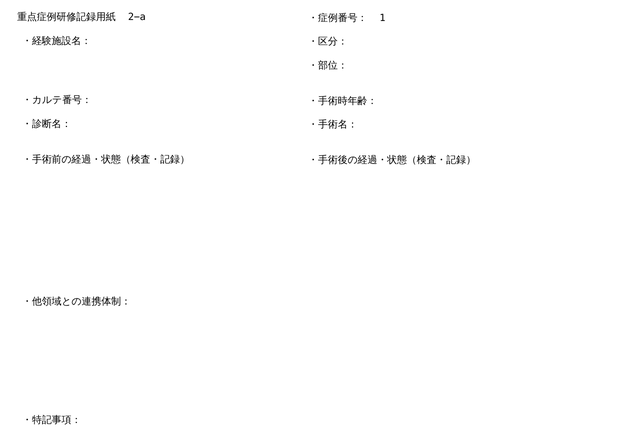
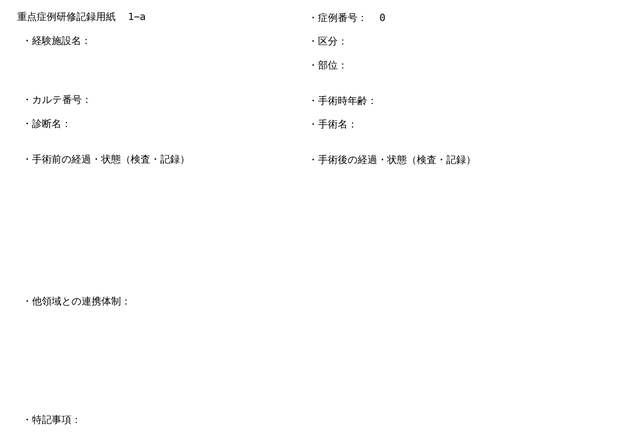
2−a: 2−a -> 1−a (137, 17)
1: 1 -> 0 (383, 18)
